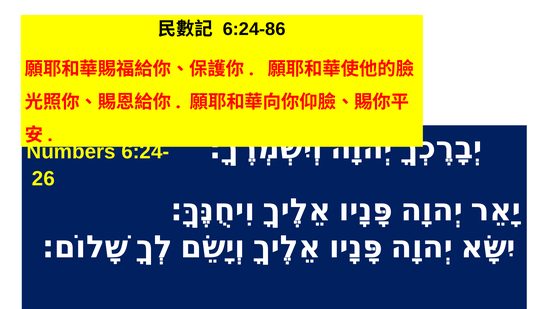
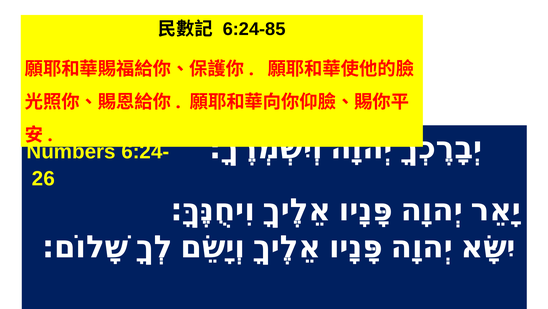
6:24-86: 6:24-86 -> 6:24-85 (254, 29)
